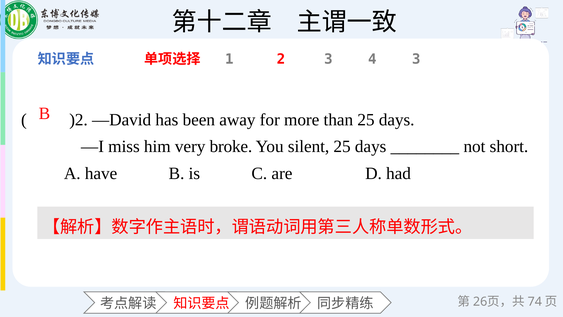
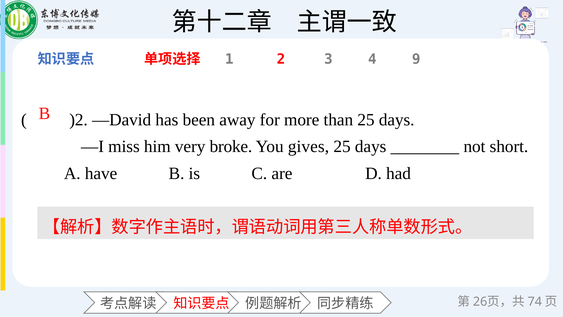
4 3: 3 -> 9 (416, 59)
silent: silent -> gives (308, 147)
